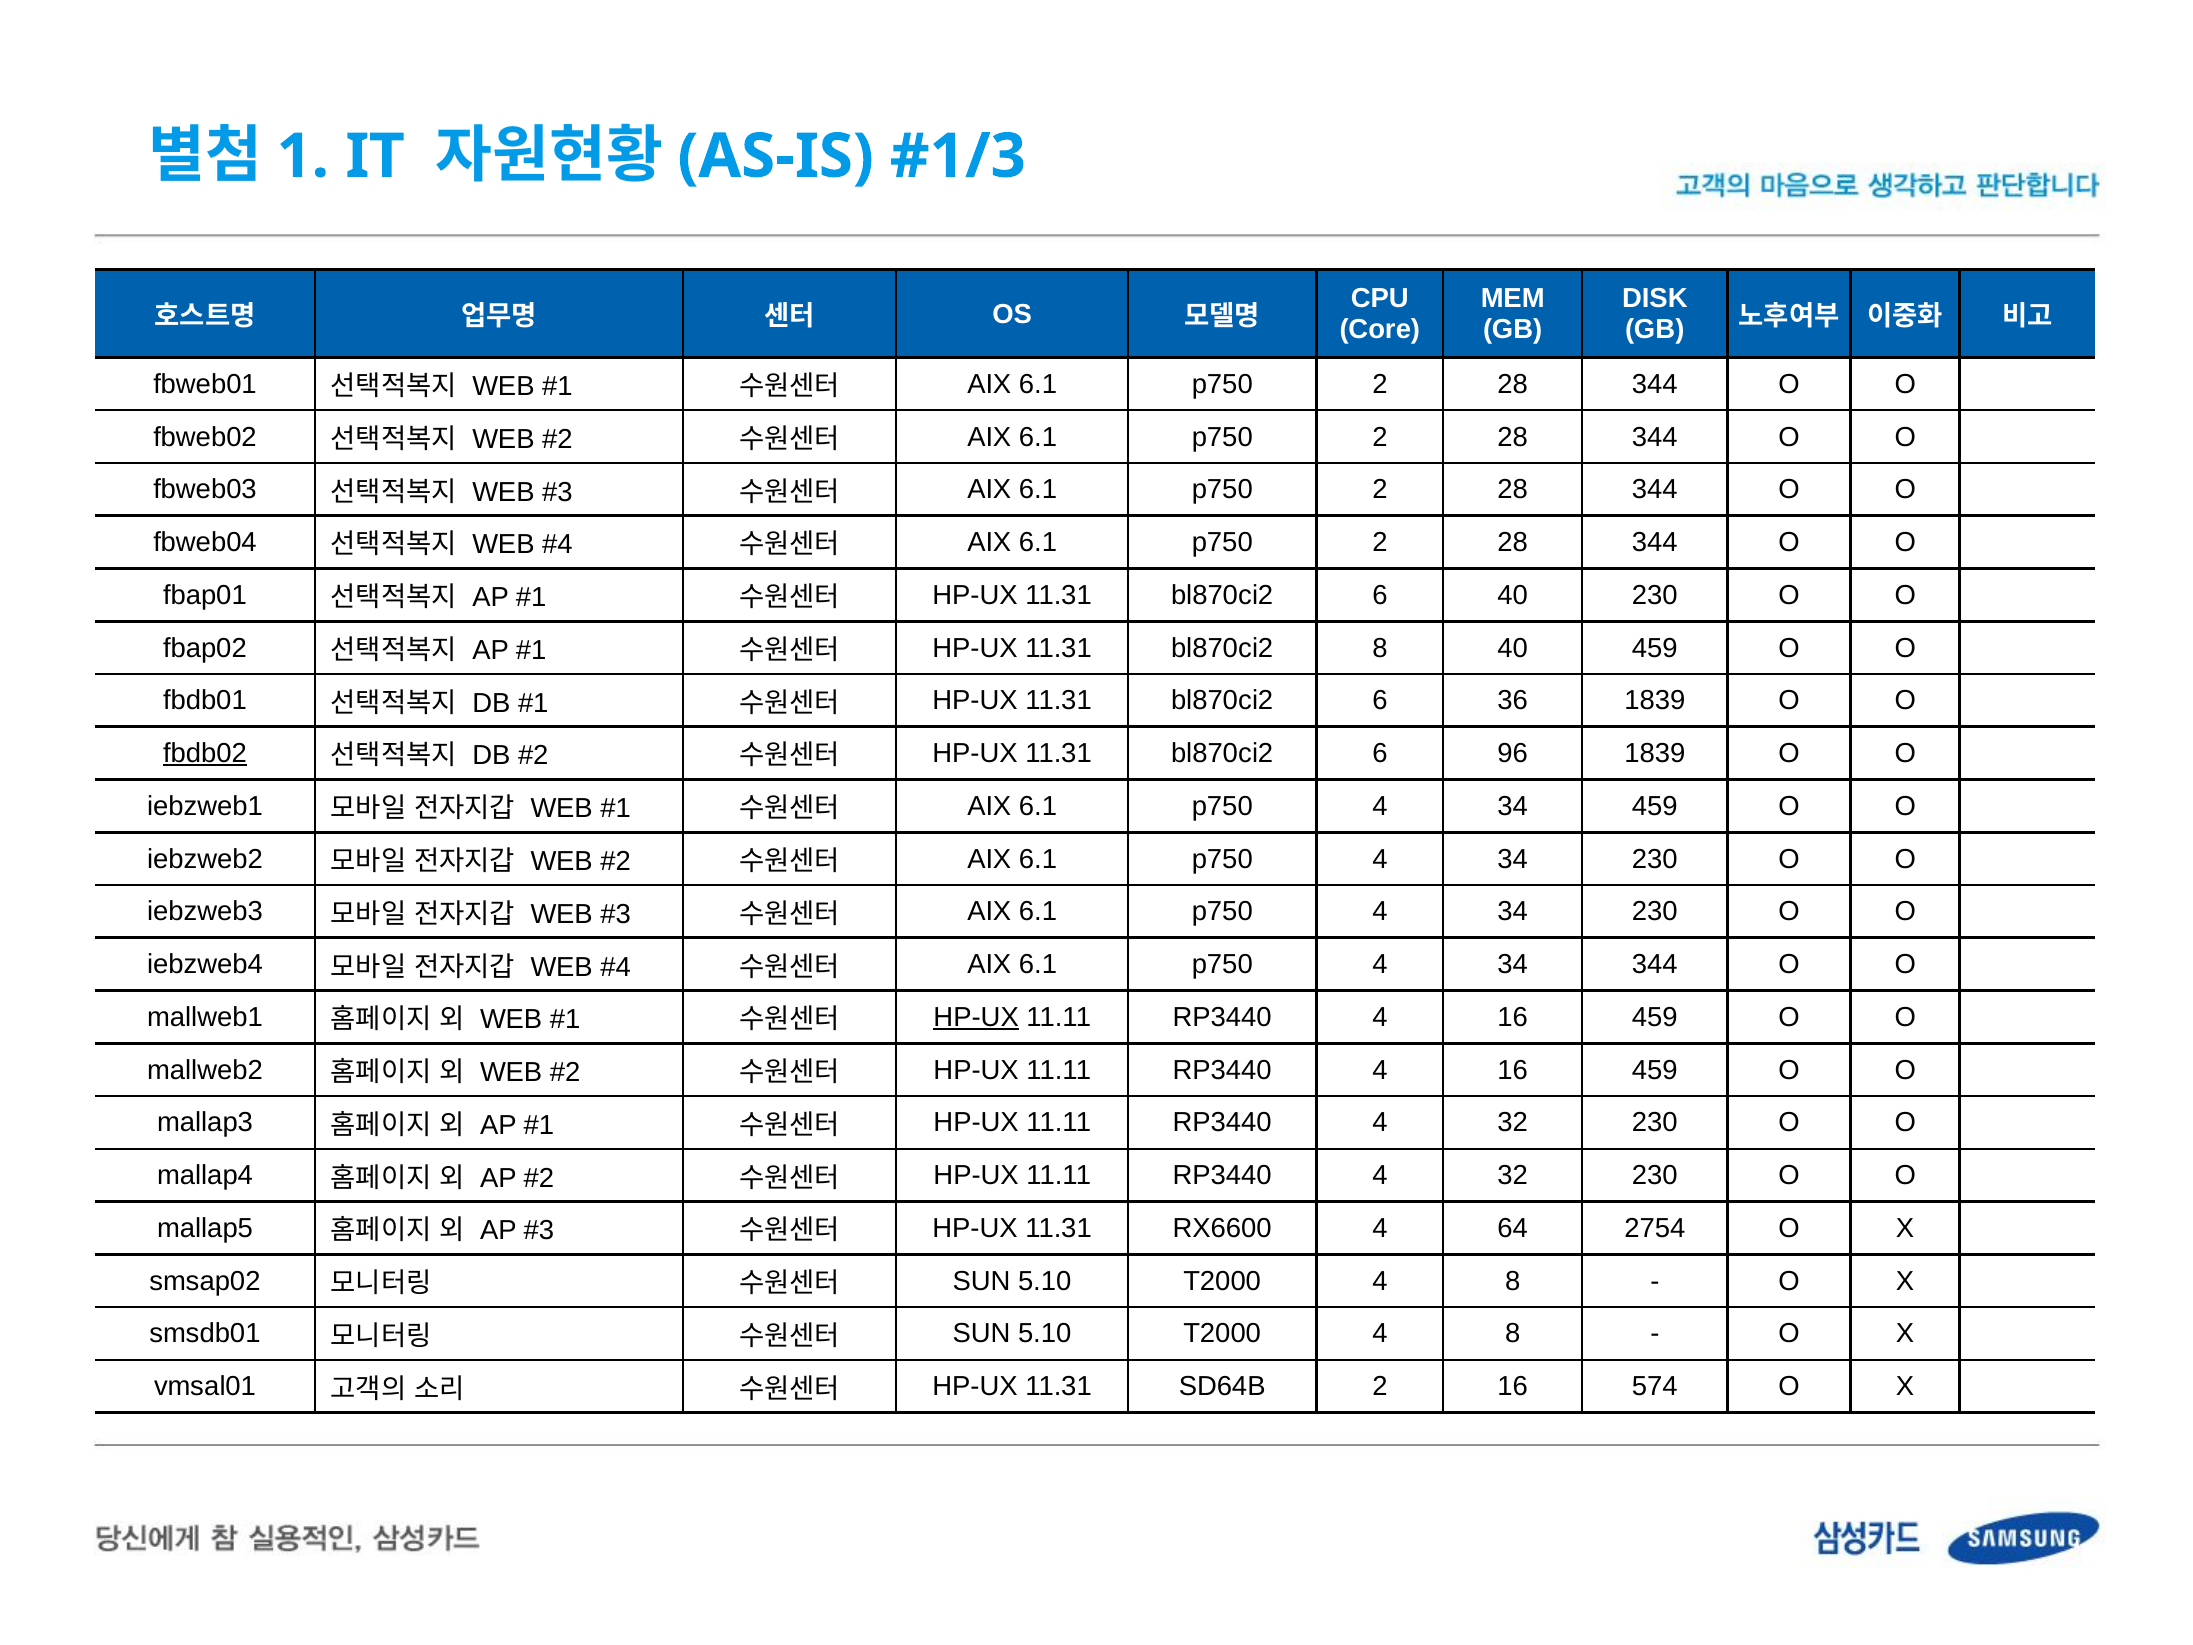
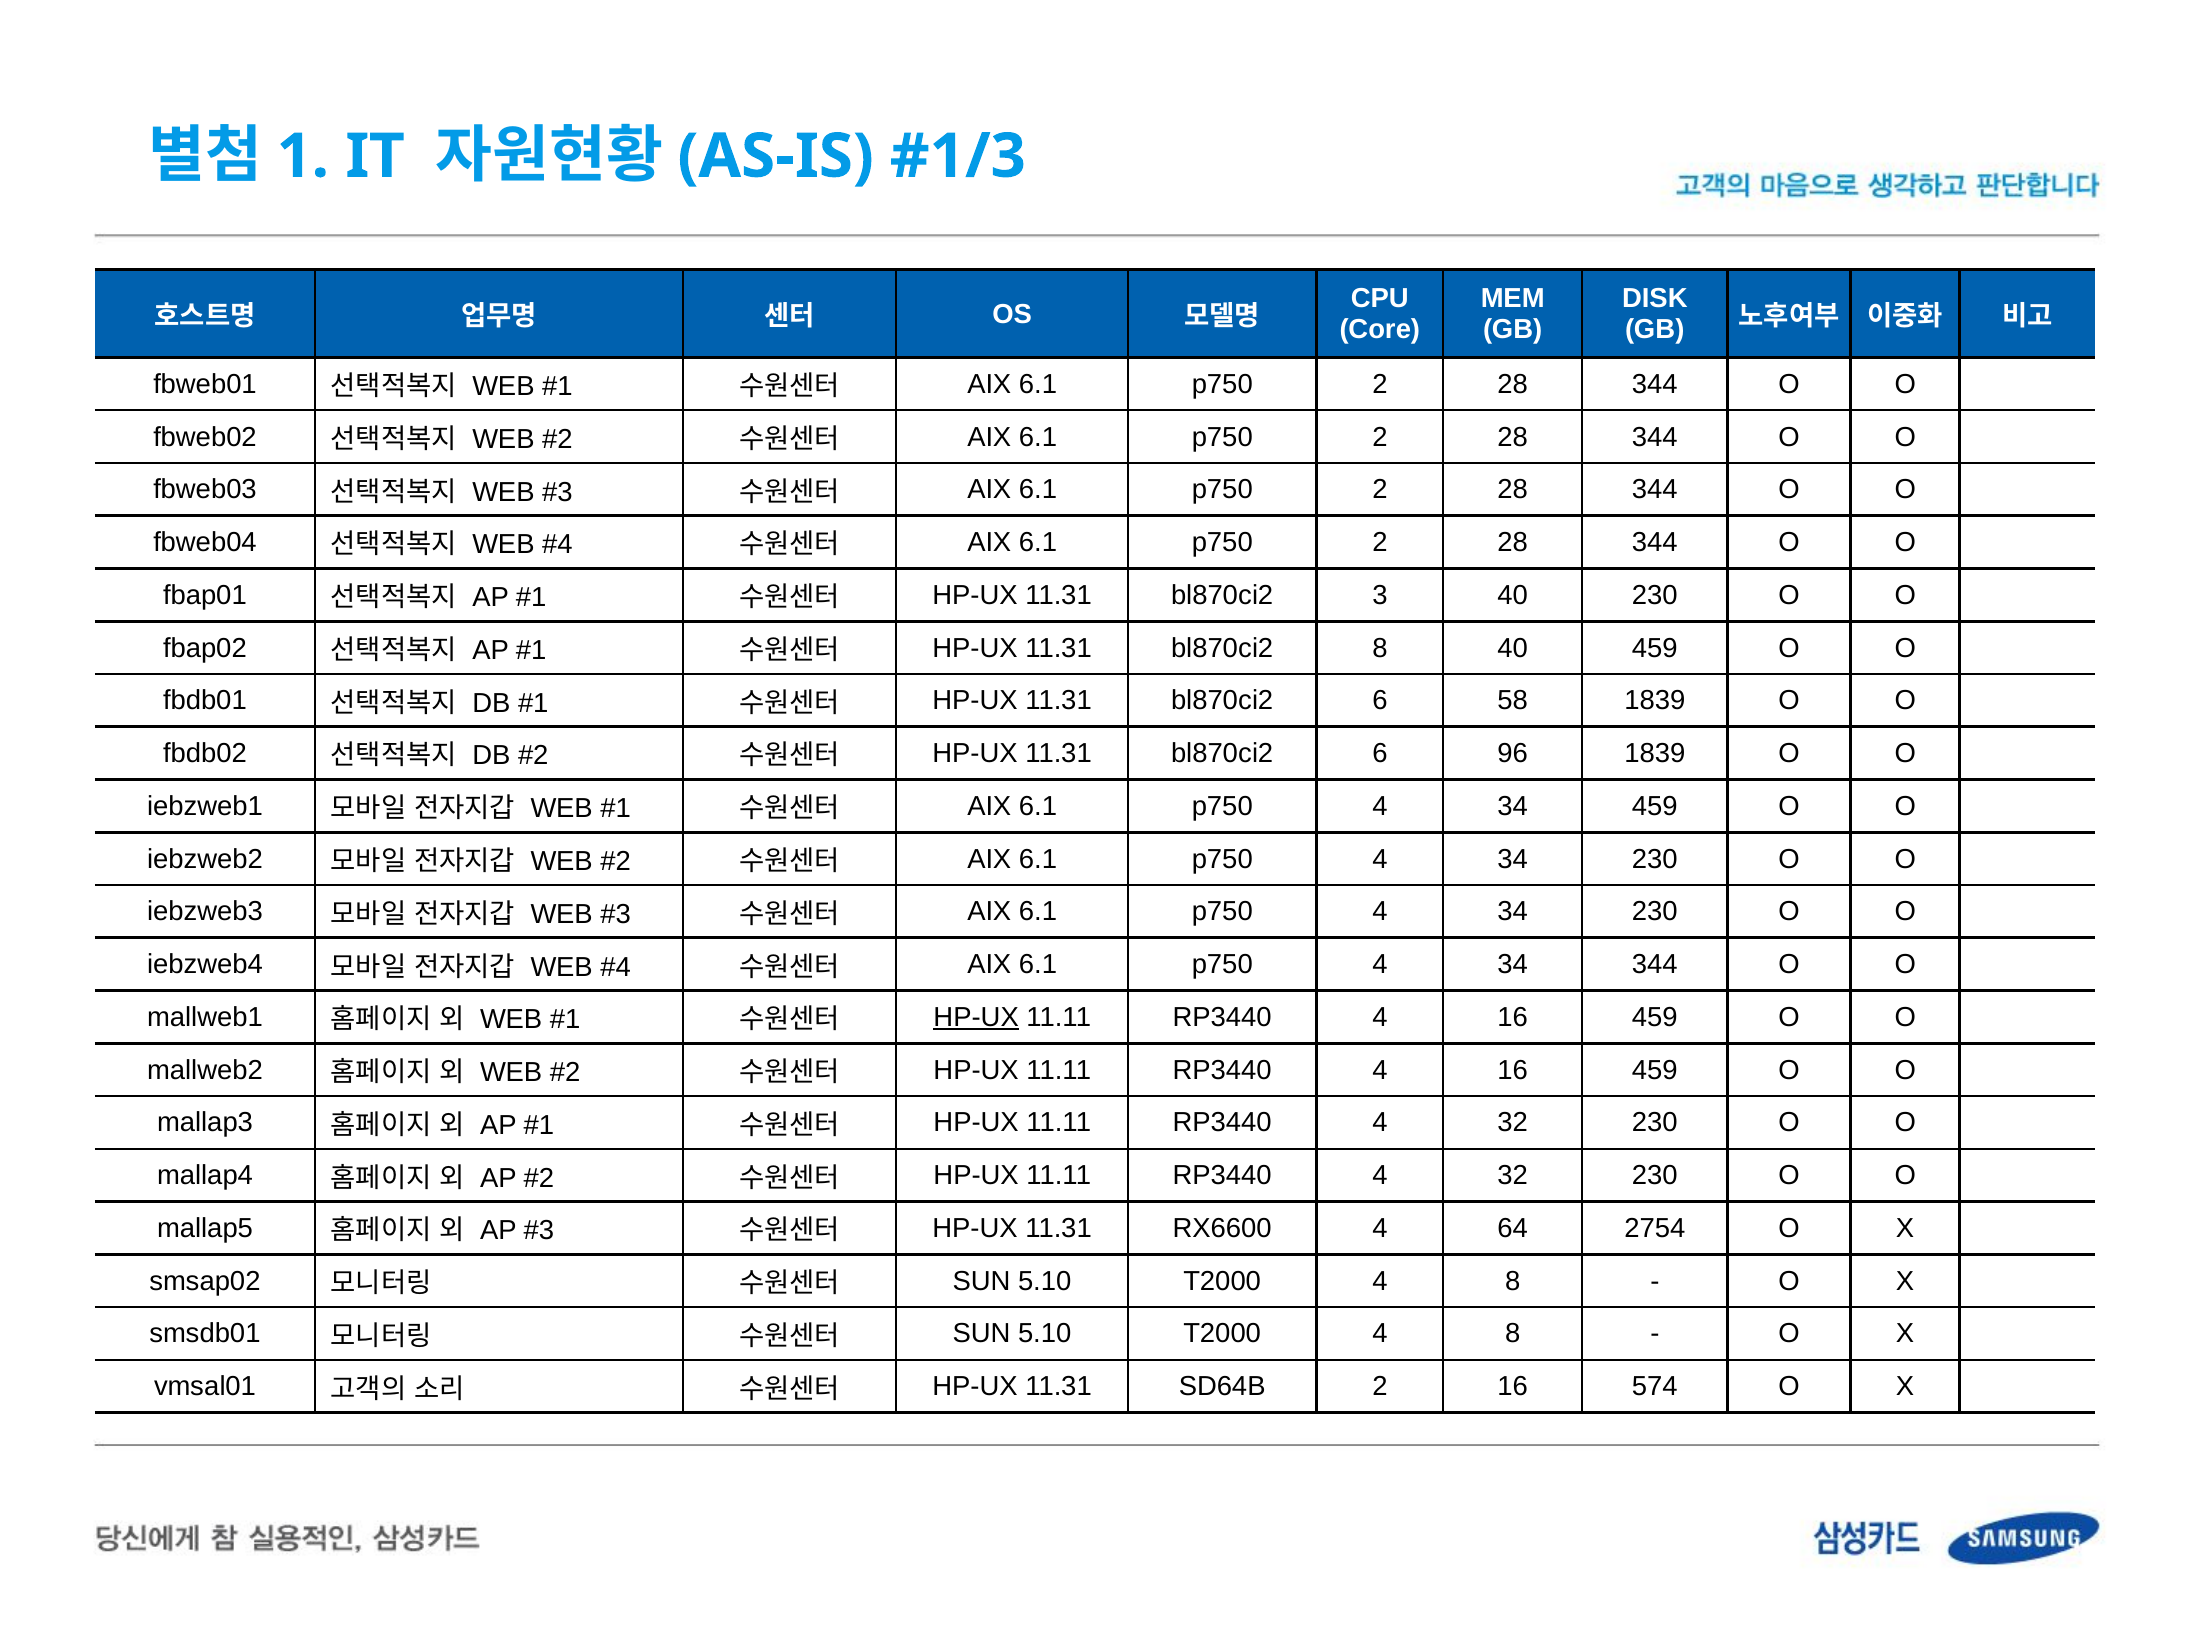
6: 6 -> 3 (1380, 595)
36: 36 -> 58 (1513, 701)
fbdb02 underline: present -> none (205, 753)
